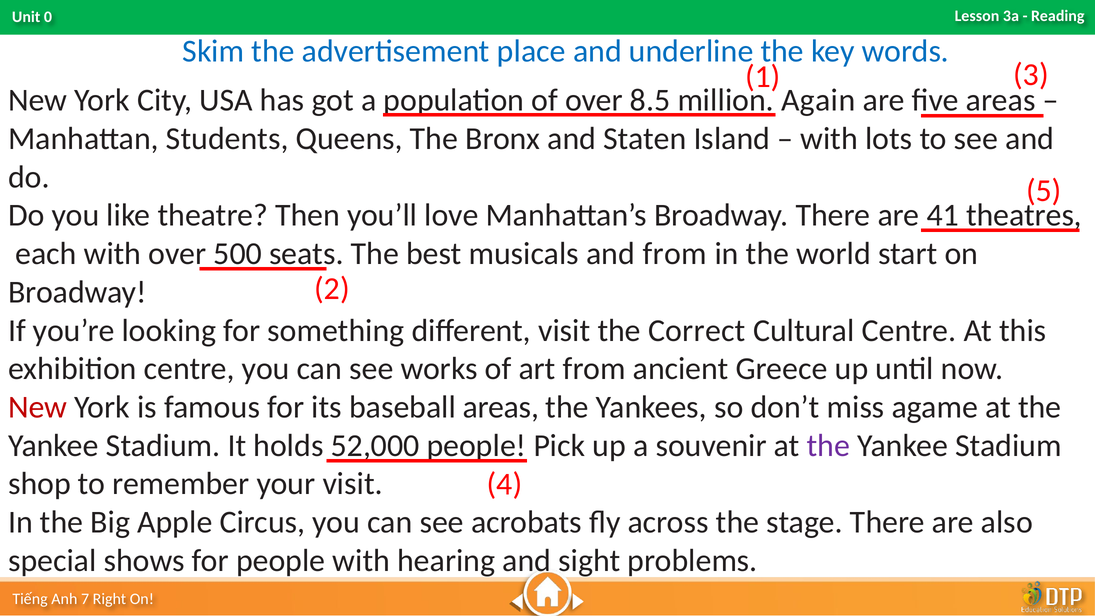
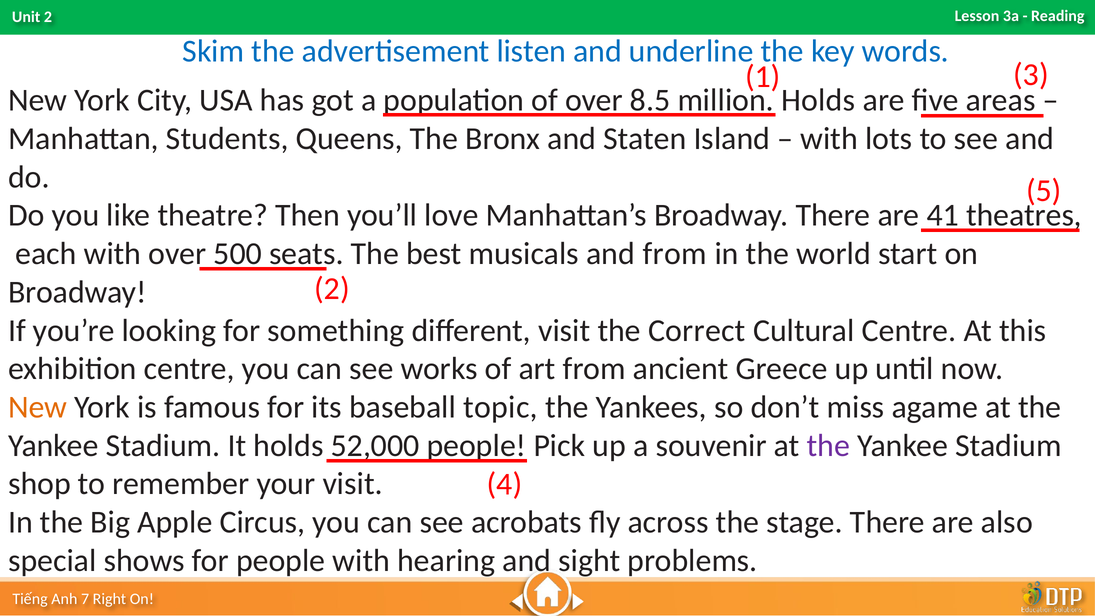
0: 0 -> 2 (48, 17)
place: place -> listen (531, 51)
Again: Again -> Holds (818, 100)
New colour: red -> orange (38, 407)
baseball areas: areas -> topic (501, 407)
